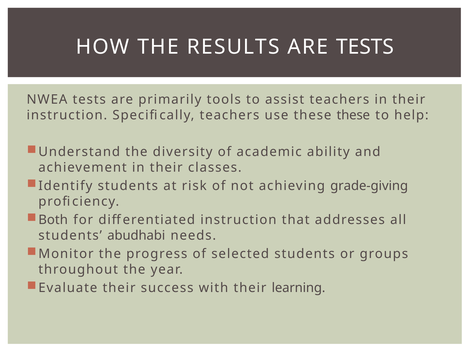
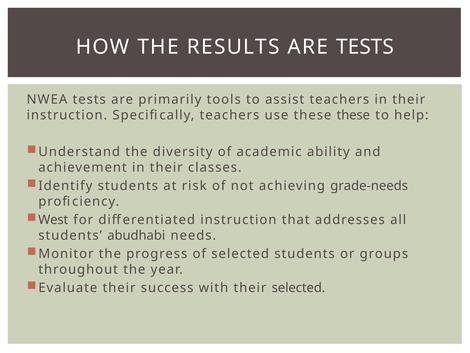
grade-giving: grade-giving -> grade-needs (369, 186)
Both: Both -> West (53, 220)
their learning: learning -> selected (299, 288)
